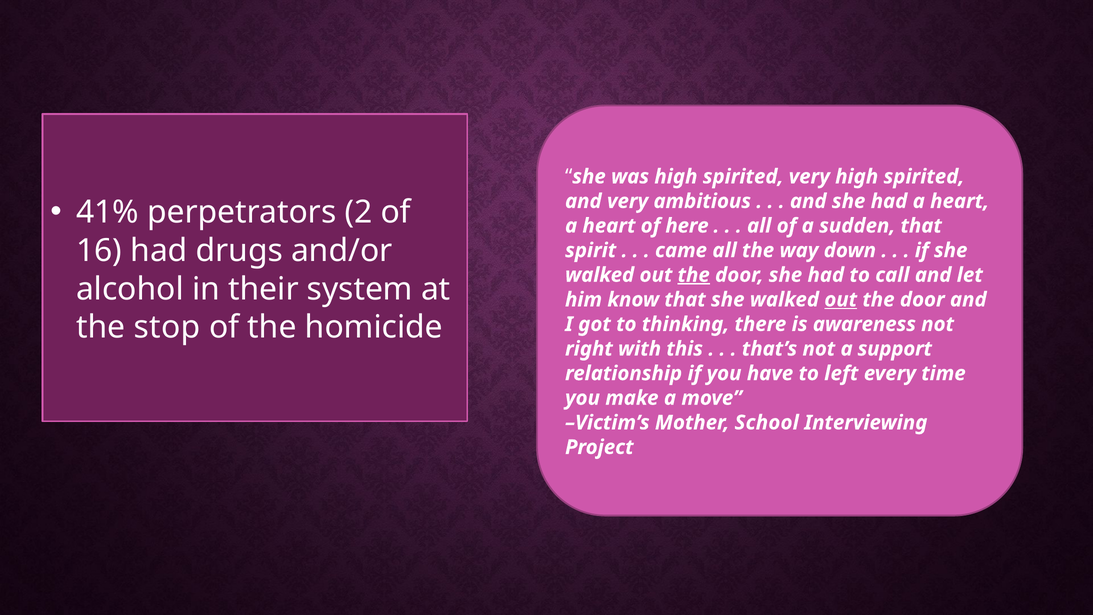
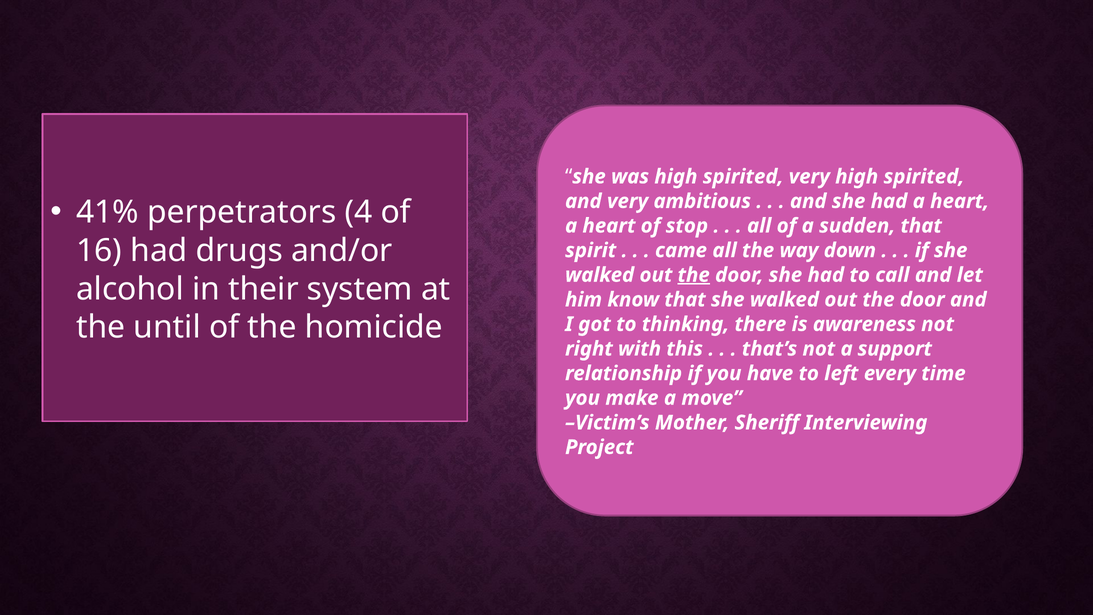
2: 2 -> 4 (359, 212)
here: here -> stop (687, 226)
out underline: present -> none (841, 300)
stop: stop -> until (167, 327)
School: School -> Sheriff (767, 423)
